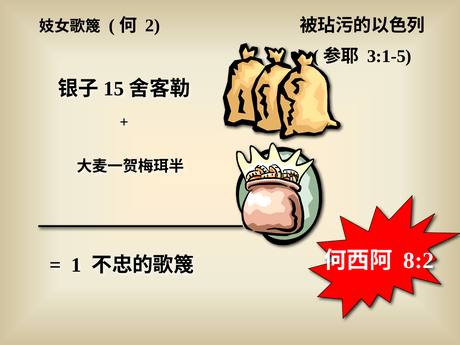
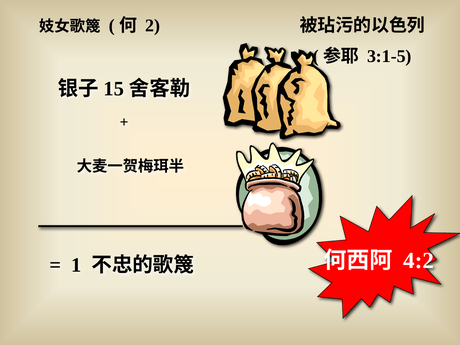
8:2: 8:2 -> 4:2 (419, 260)
